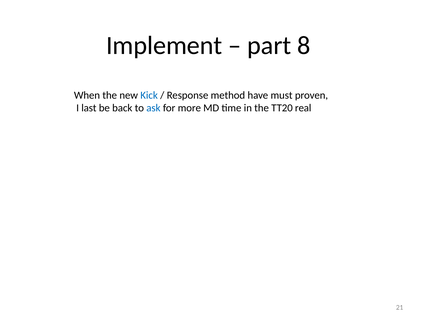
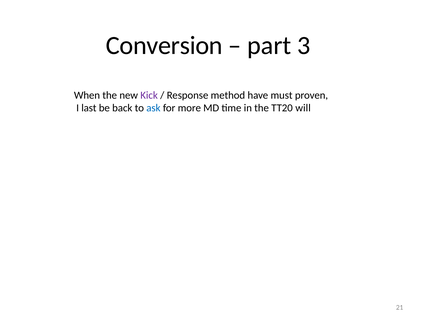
Implement: Implement -> Conversion (164, 46)
8: 8 -> 3 (304, 46)
Kick colour: blue -> purple (149, 95)
real: real -> will (303, 108)
